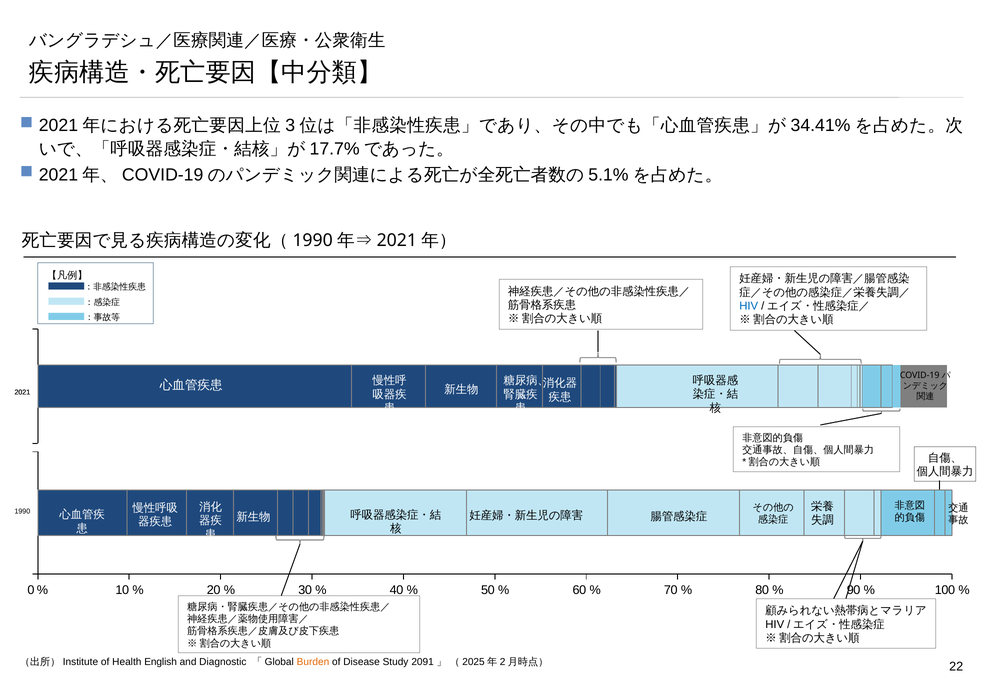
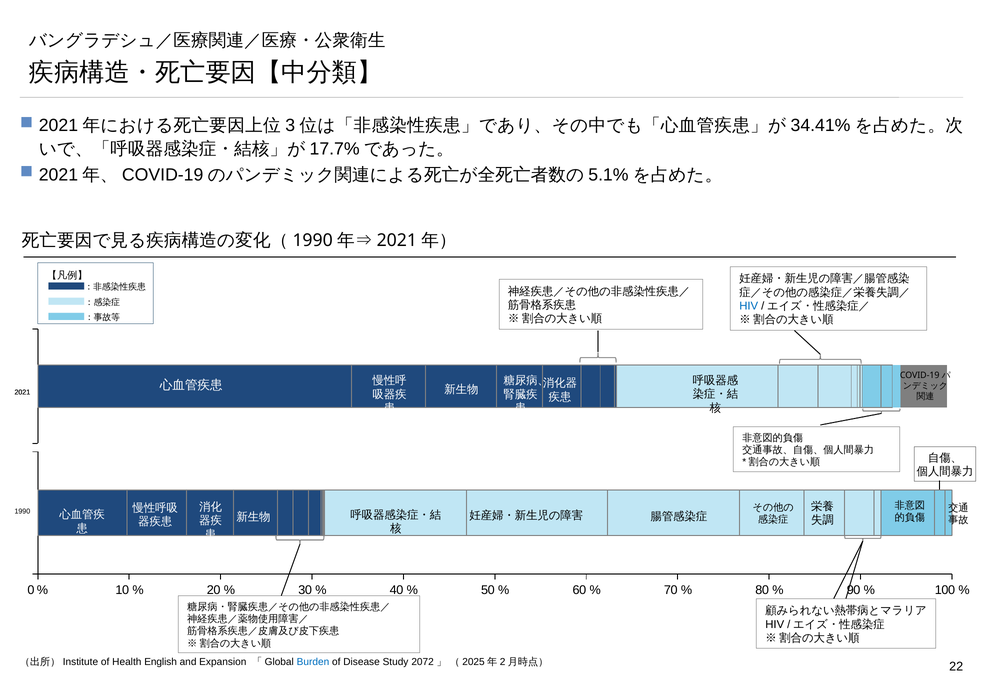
Diagnostic: Diagnostic -> Expansion (223, 661)
Burden colour: orange -> blue (313, 661)
2091: 2091 -> 2072 (423, 661)
